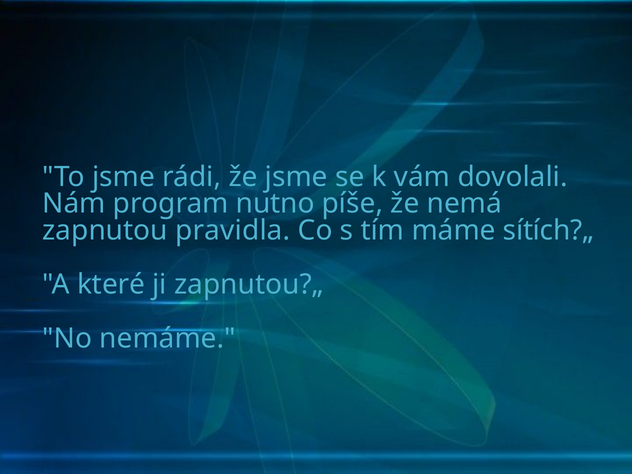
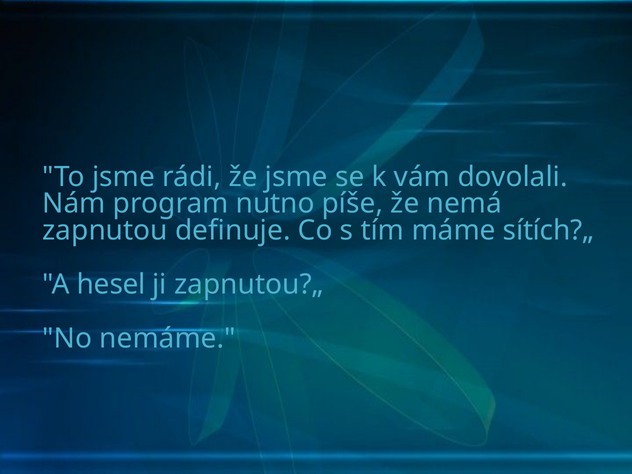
pravidla: pravidla -> definuje (233, 231)
které: které -> hesel (111, 285)
